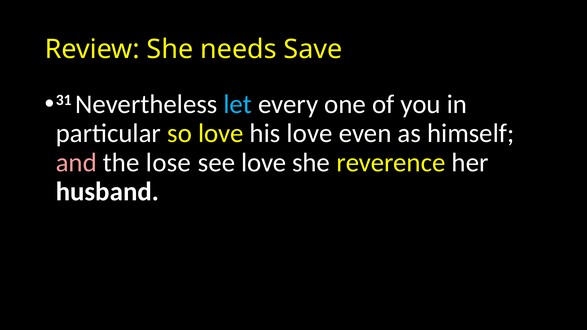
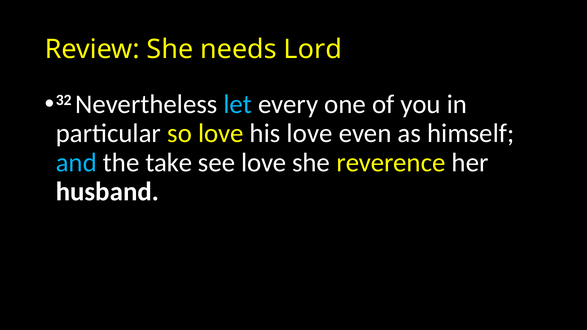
Save: Save -> Lord (313, 49)
31: 31 -> 32 (64, 100)
and colour: pink -> light blue (76, 163)
lose: lose -> take (169, 163)
